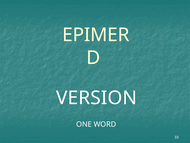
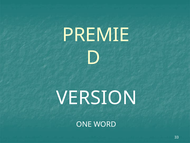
EPIMER: EPIMER -> PREMIE (96, 35)
